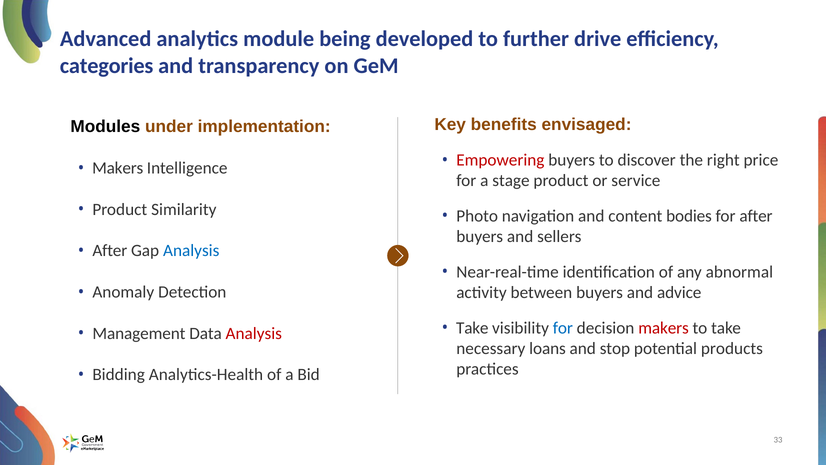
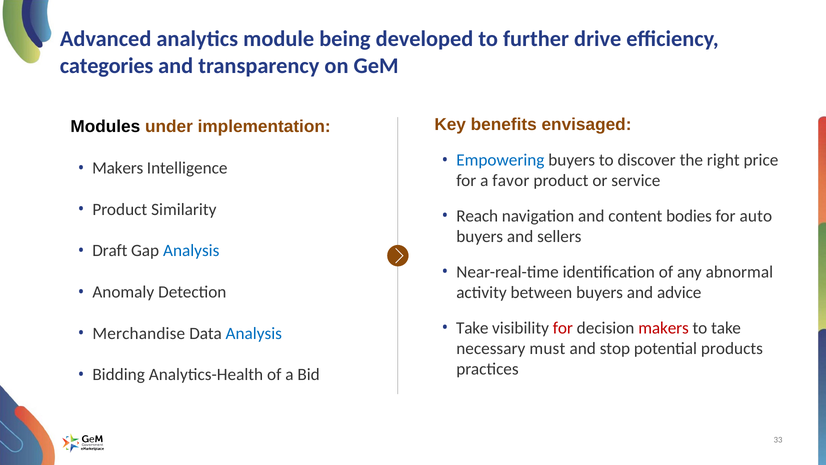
Empowering colour: red -> blue (500, 160)
stage: stage -> favor (511, 181)
Photo: Photo -> Reach (477, 216)
for after: after -> auto (756, 216)
After: After -> Draft (110, 251)
for colour: blue -> red (563, 328)
Management: Management -> Merchandise (139, 333)
Analysis colour: red -> blue (254, 333)
loans: loans -> must (547, 348)
